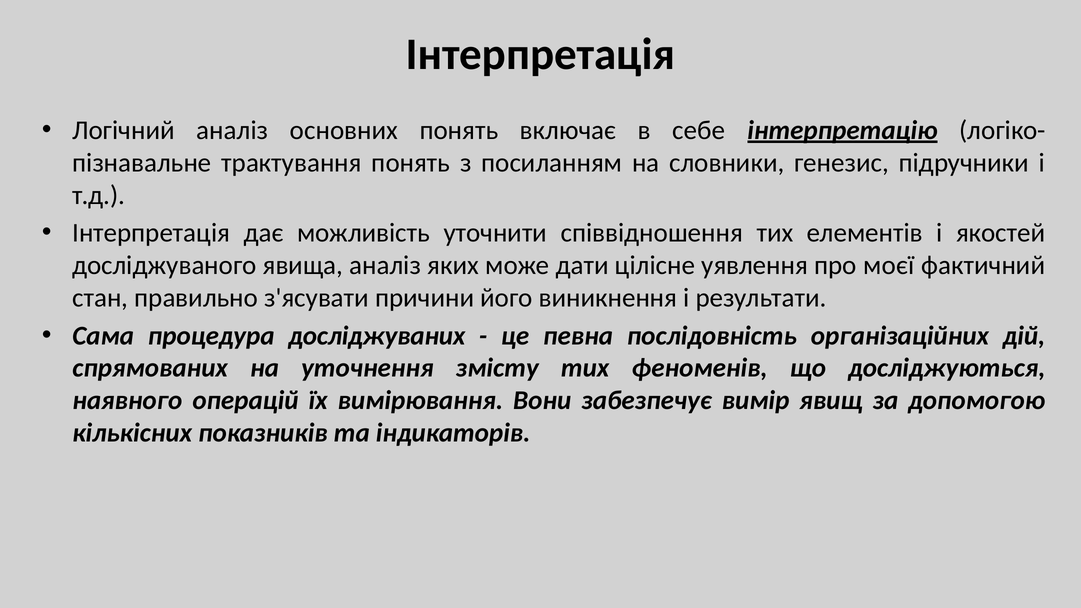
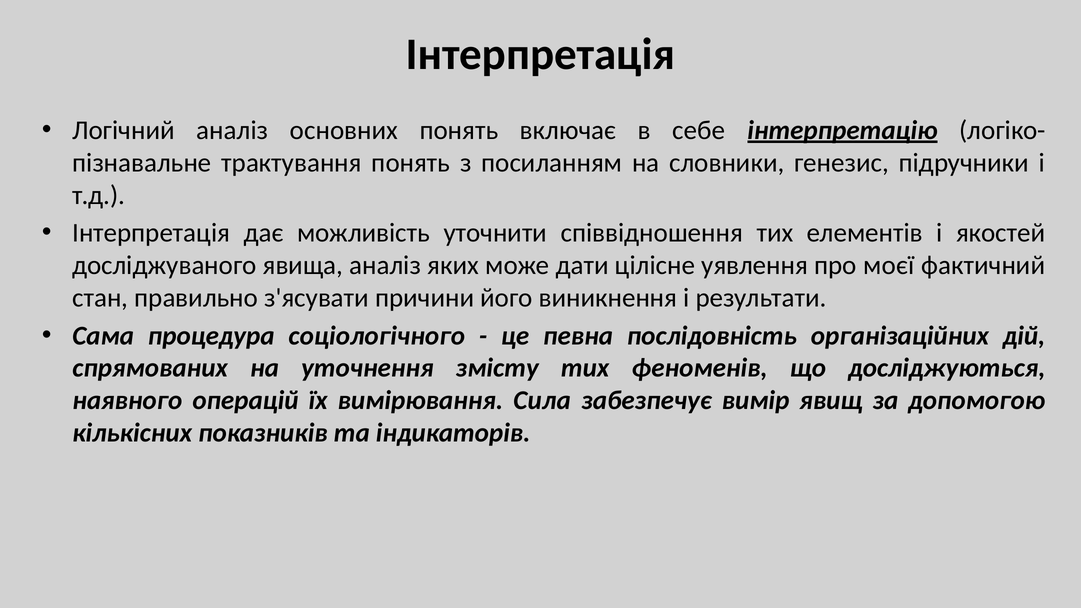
досліджуваних: досліджуваних -> соціологічного (377, 336)
Вони: Вони -> Сила (542, 401)
